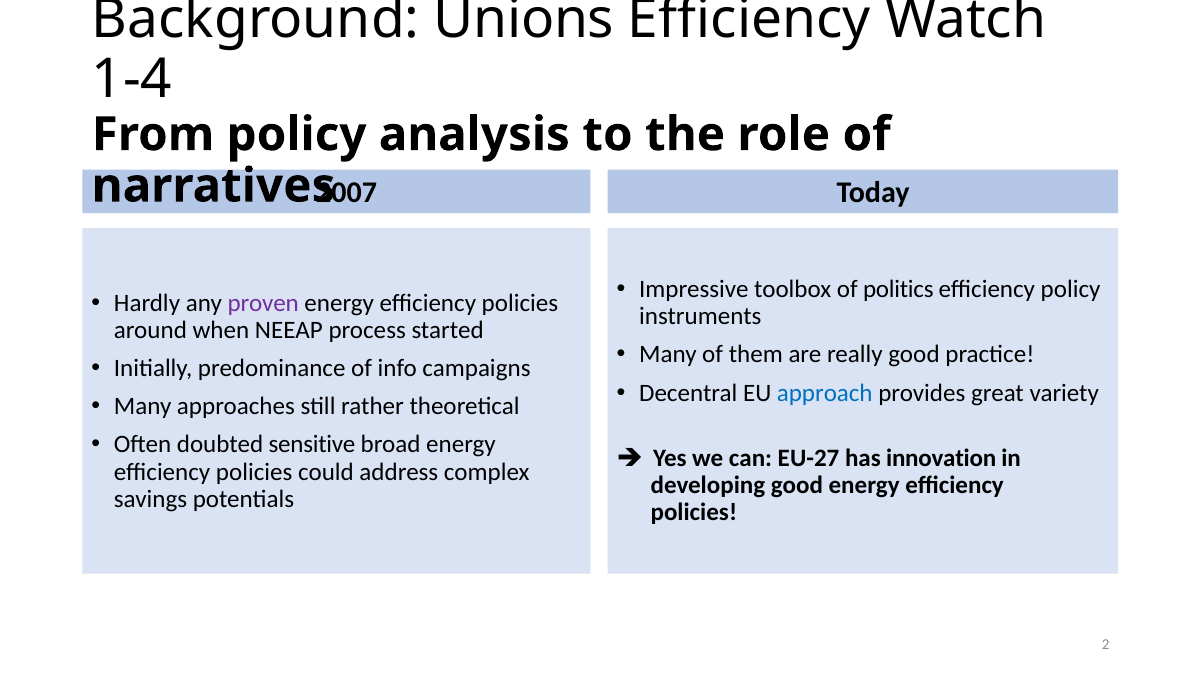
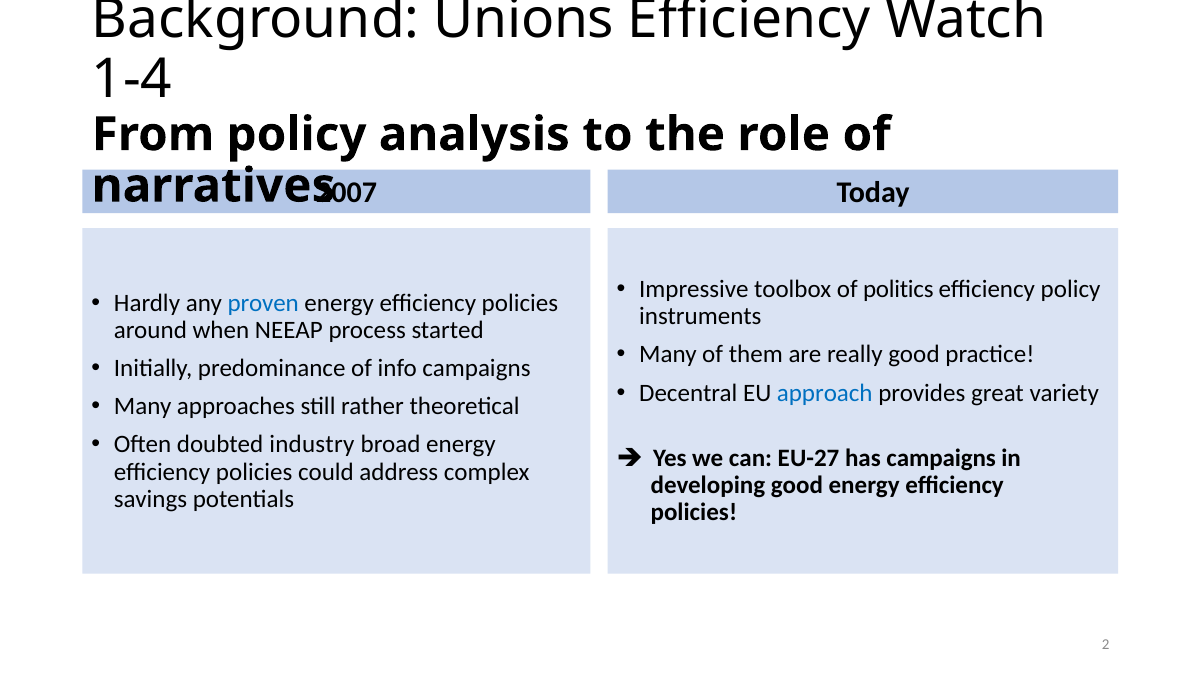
proven colour: purple -> blue (263, 303)
sensitive: sensitive -> industry (312, 445)
has innovation: innovation -> campaigns (941, 459)
